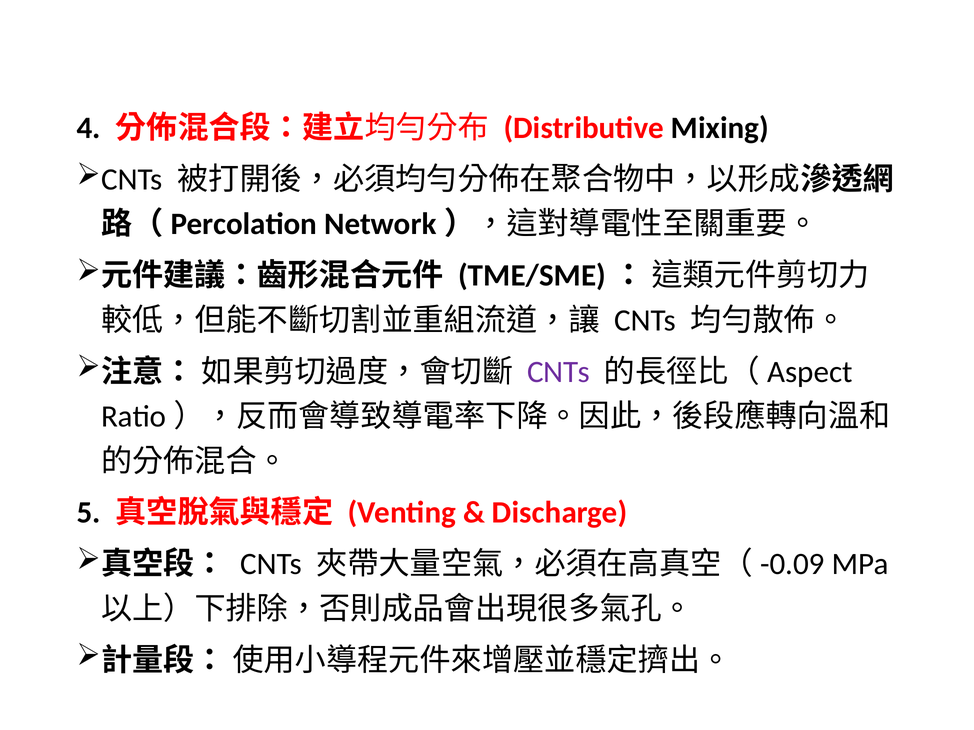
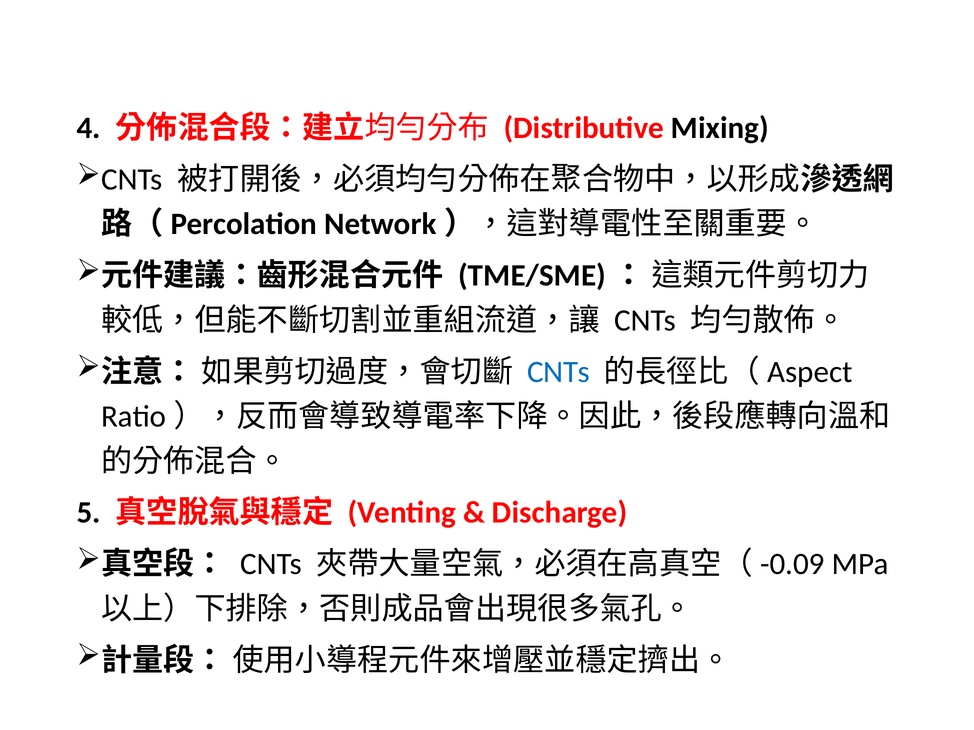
CNTs colour: purple -> blue (559, 372)
